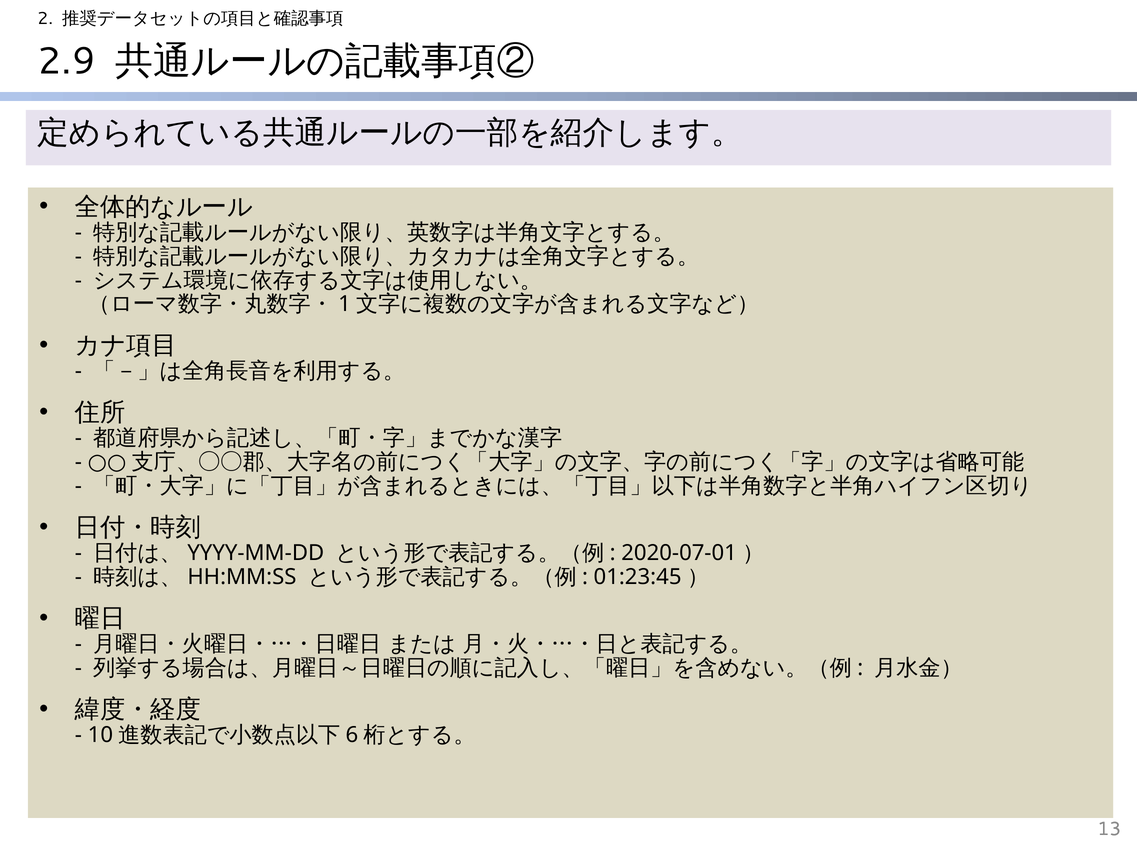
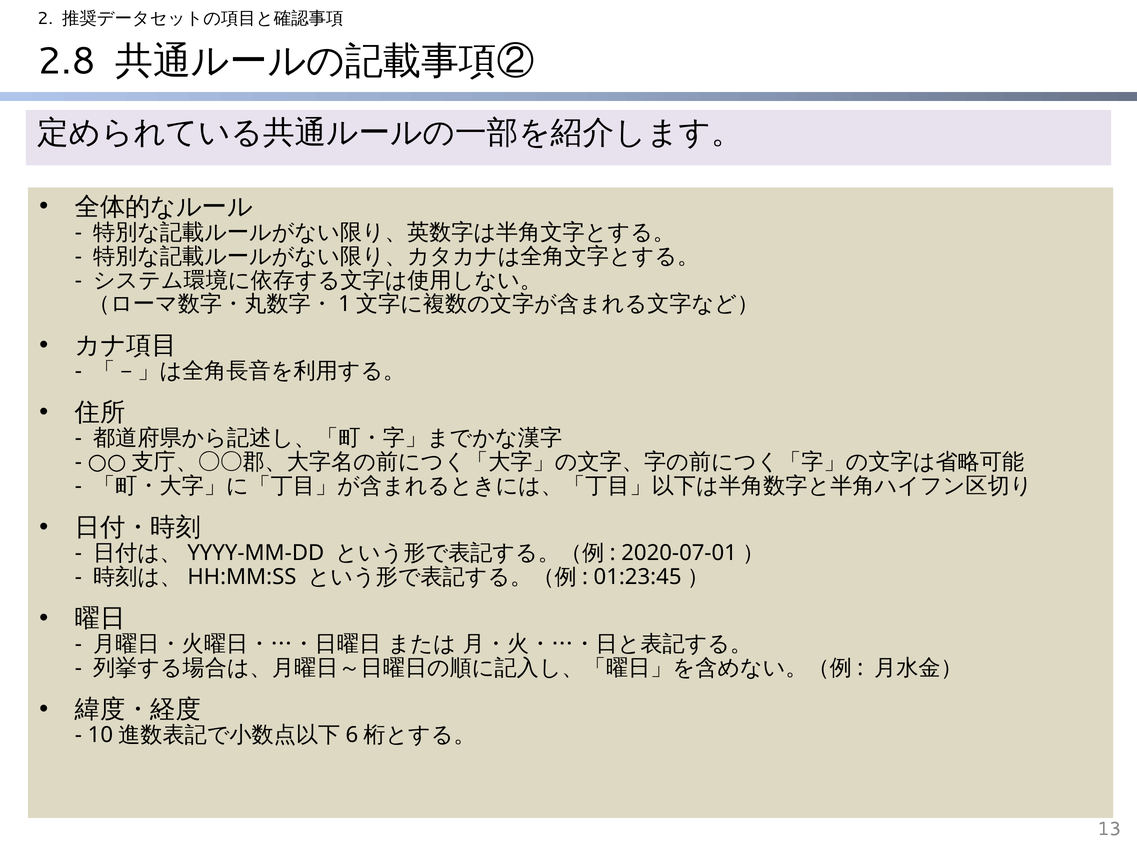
2.9: 2.9 -> 2.8 (67, 61)
